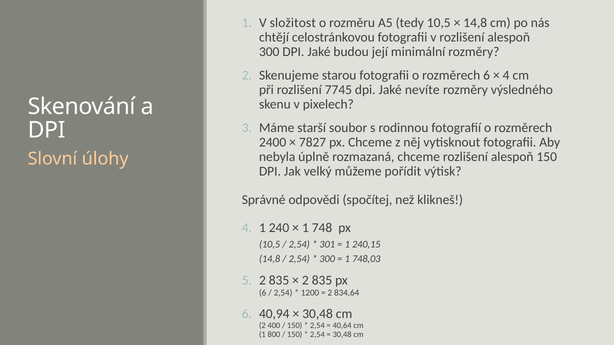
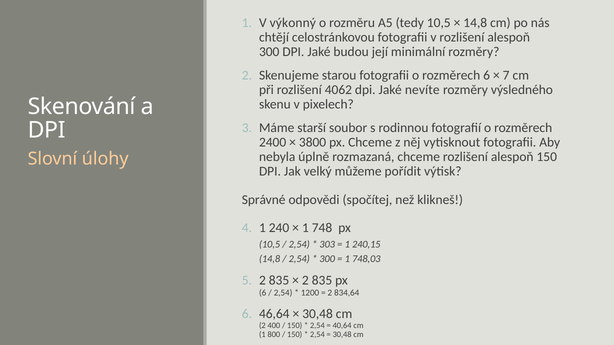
složitost: složitost -> výkonný (293, 23)
4: 4 -> 7 (506, 75)
7745: 7745 -> 4062 (338, 90)
7827: 7827 -> 3800 (313, 142)
301: 301 -> 303 (327, 245)
40,94: 40,94 -> 46,64 (274, 314)
